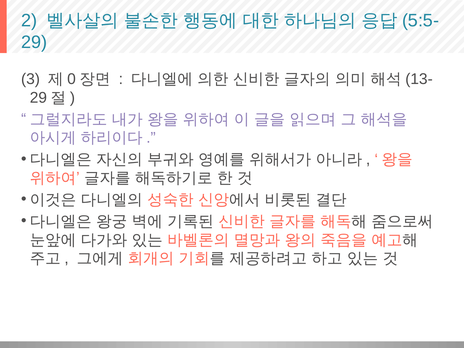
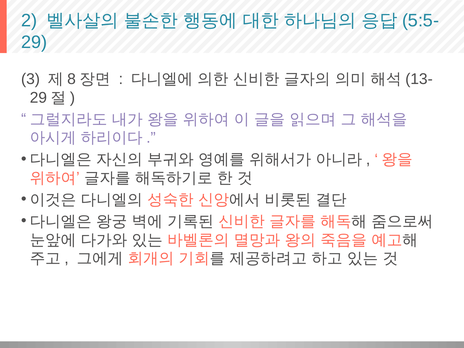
0: 0 -> 8 (71, 79)
